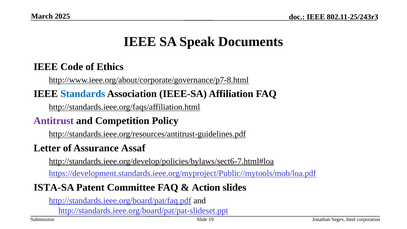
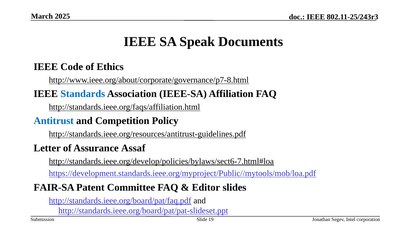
Antitrust colour: purple -> blue (54, 121)
ISTA-SA: ISTA-SA -> FAIR-SA (54, 187)
Action: Action -> Editor (206, 187)
